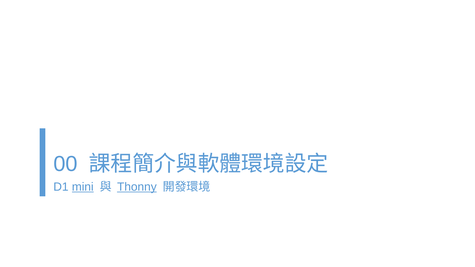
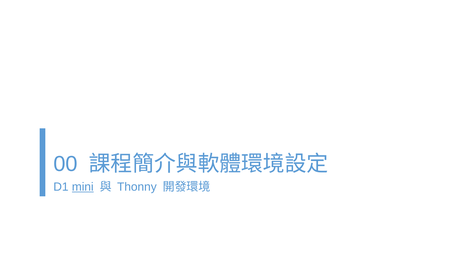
Thonny underline: present -> none (137, 187)
